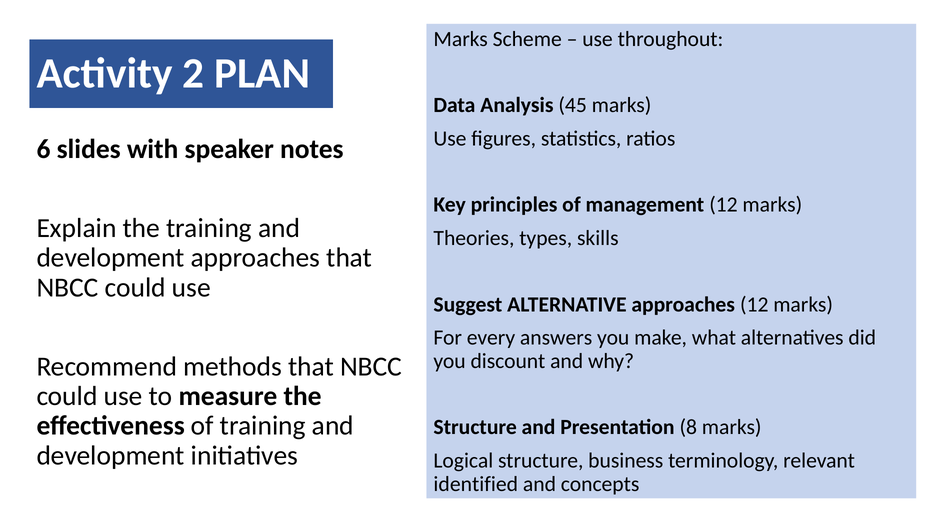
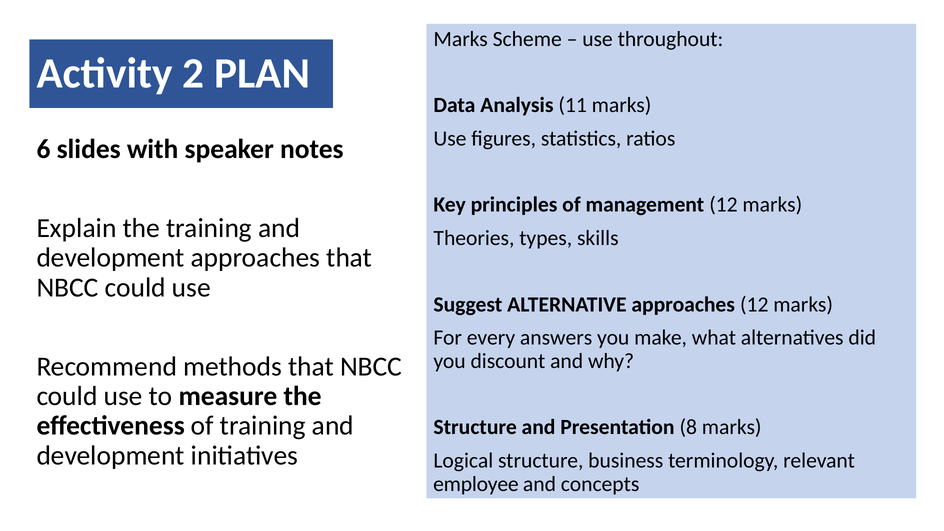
45: 45 -> 11 (573, 105)
identified: identified -> employee (476, 484)
